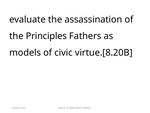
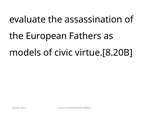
Principles: Principles -> European (46, 36)
